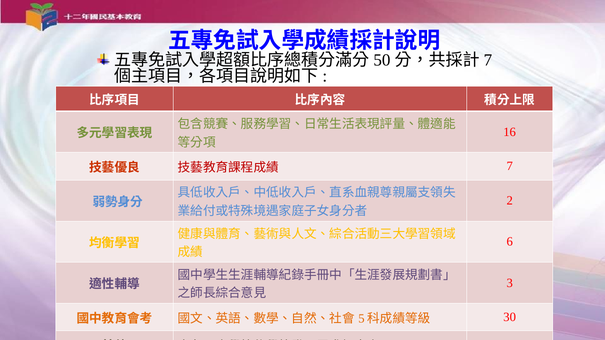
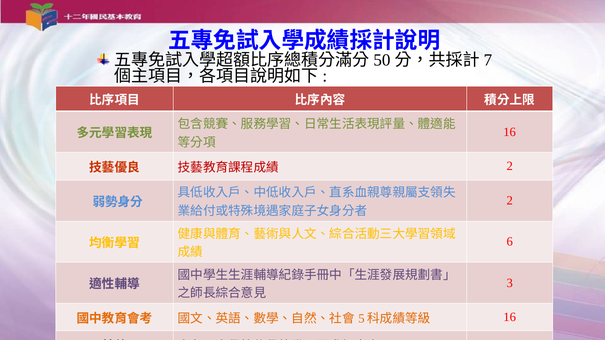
7: 7 -> 2 (510, 166)
30: 30 -> 16 (510, 318)
